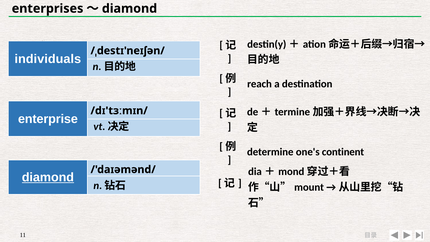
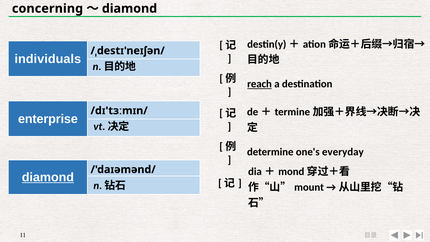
enterprises: enterprises -> concerning (47, 9)
reach underline: none -> present (260, 84)
continent: continent -> everyday (343, 152)
